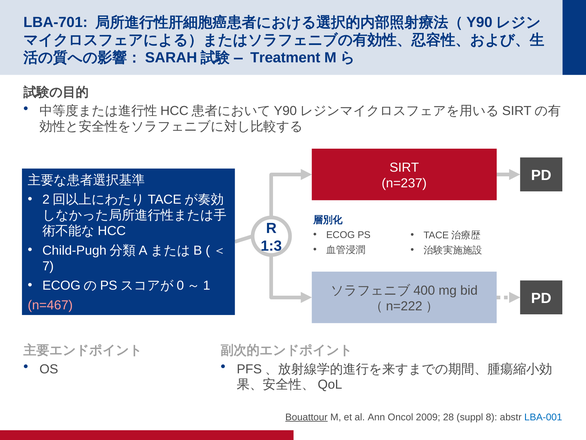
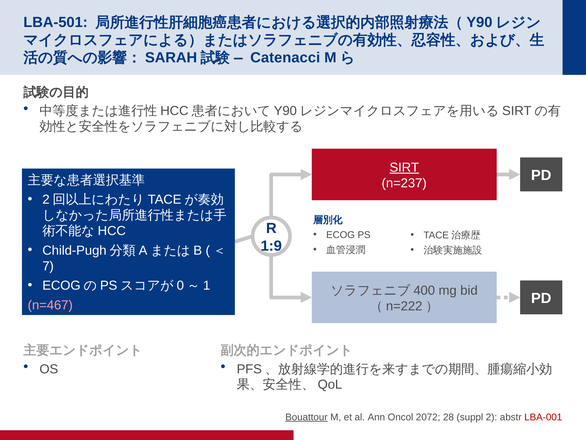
LBA-701: LBA-701 -> LBA-501 (56, 22)
Treatment: Treatment -> Catenacci (285, 57)
SIRT underline: none -> present (404, 167)
1:3: 1:3 -> 1:9 (271, 246)
2009: 2009 -> 2072 (428, 417)
8: 8 -> 2 (491, 417)
LBA-001 colour: blue -> red (543, 417)
